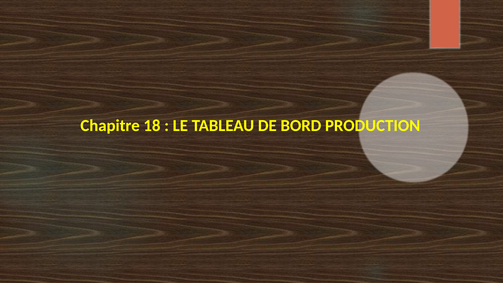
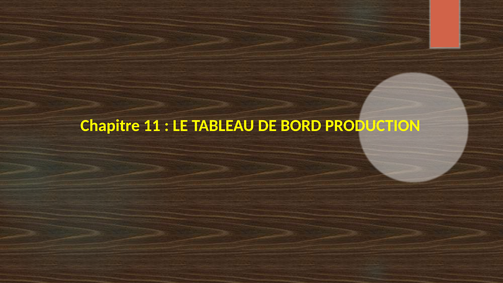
18: 18 -> 11 (152, 126)
